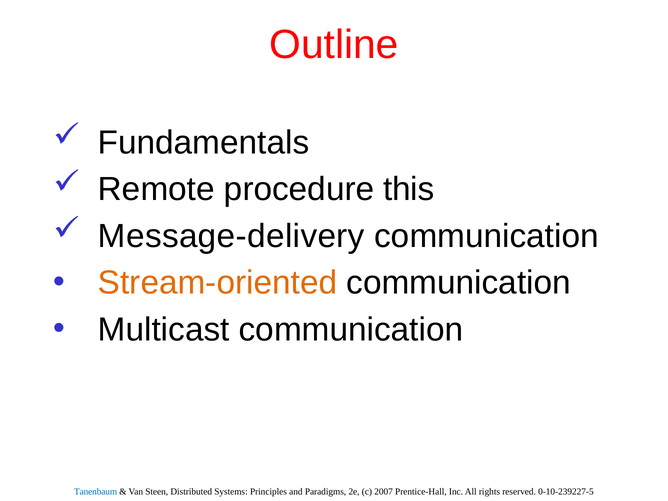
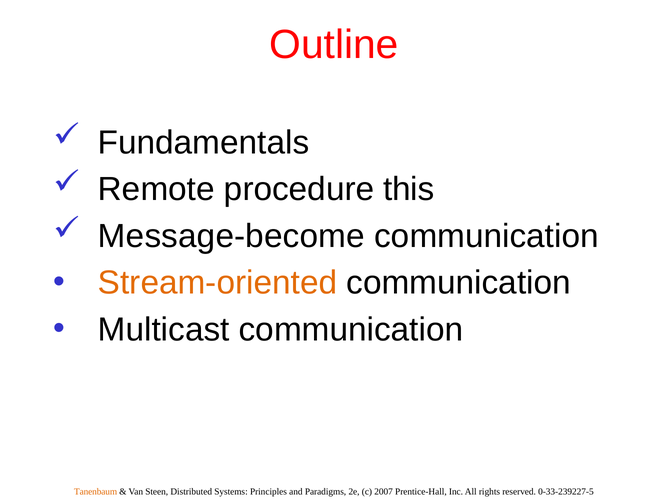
Message-delivery: Message-delivery -> Message-become (231, 236)
Tanenbaum colour: blue -> orange (96, 492)
0-10-239227-5: 0-10-239227-5 -> 0-33-239227-5 (566, 492)
